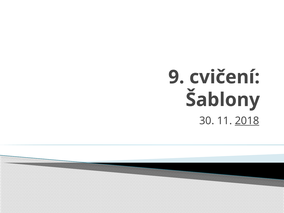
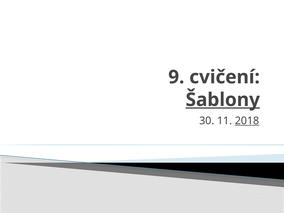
Šablony underline: none -> present (223, 100)
